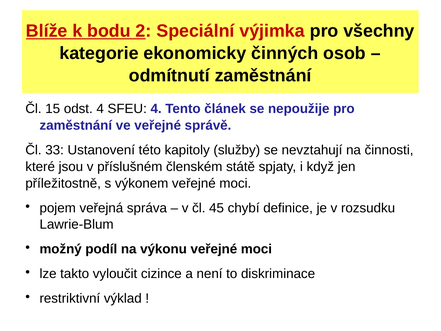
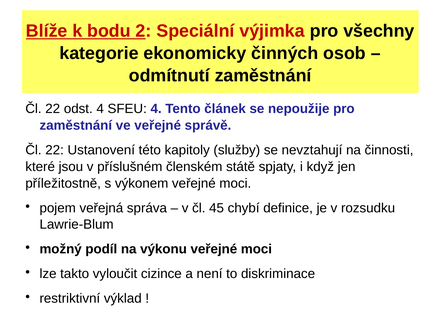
15: 15 -> 22 (53, 109)
33: 33 -> 22 (55, 150)
